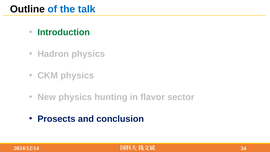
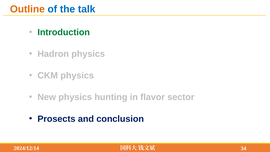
Outline colour: black -> orange (27, 9)
